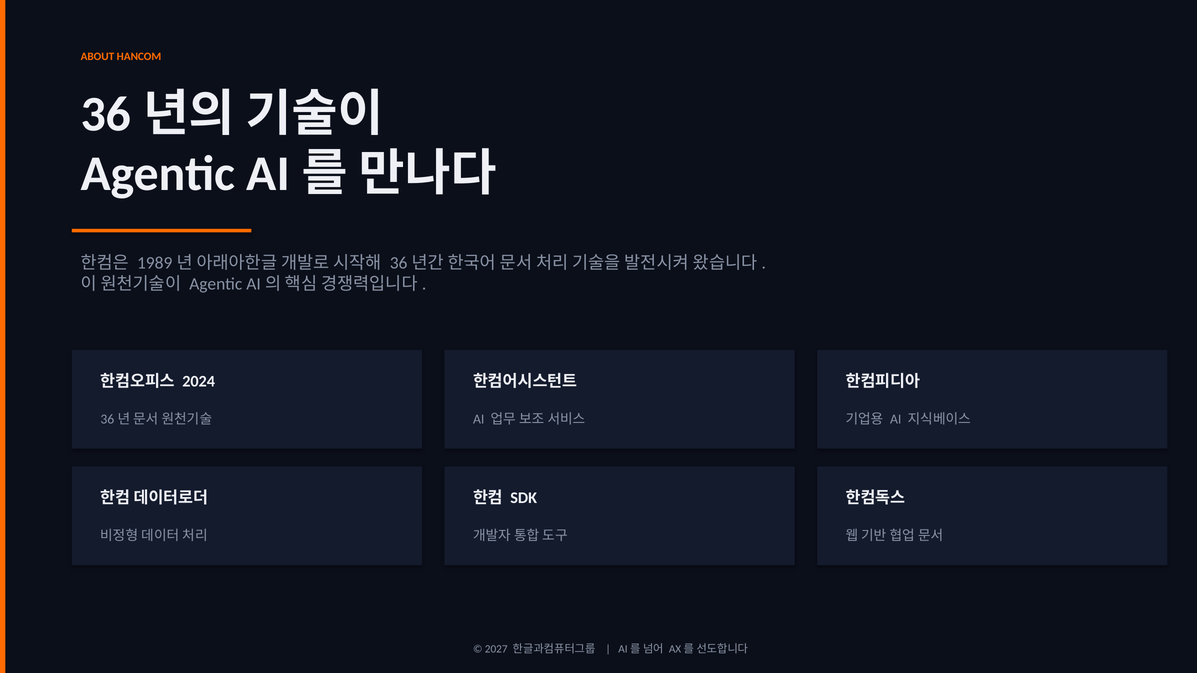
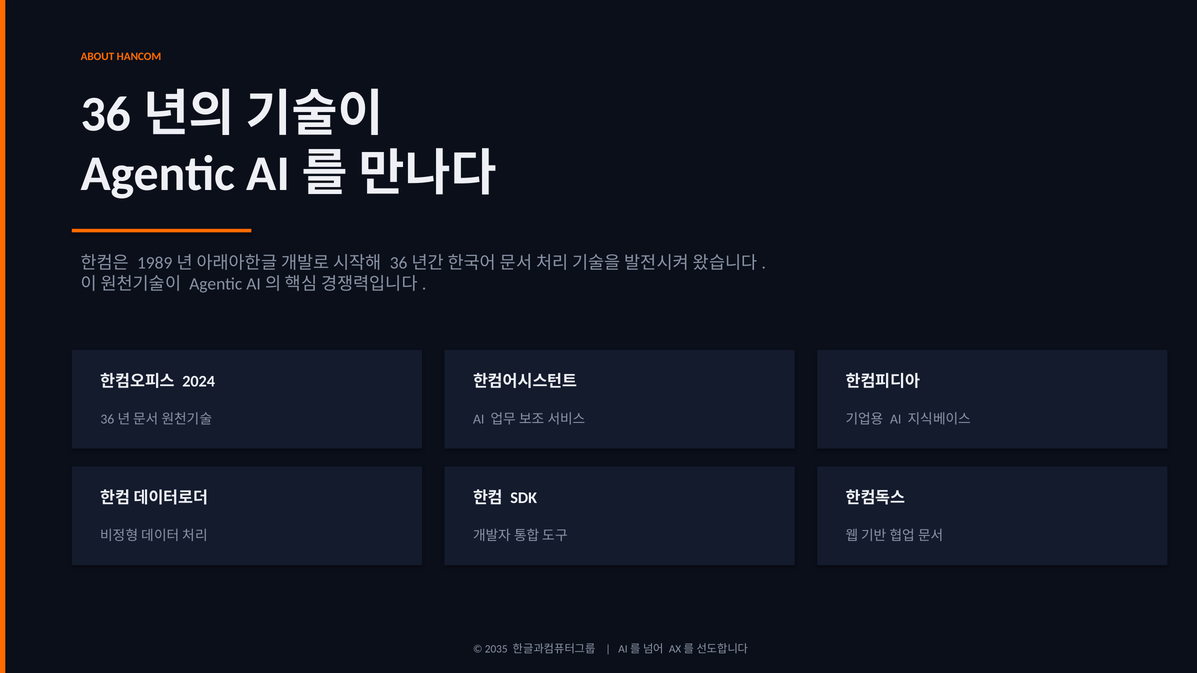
2027: 2027 -> 2035 (496, 649)
